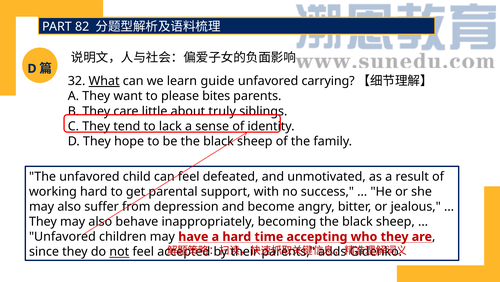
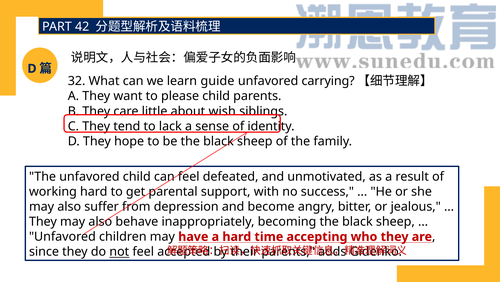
82: 82 -> 42 (82, 27)
What underline: present -> none (104, 81)
please bites: bites -> child (216, 96)
truly: truly -> wish (222, 111)
